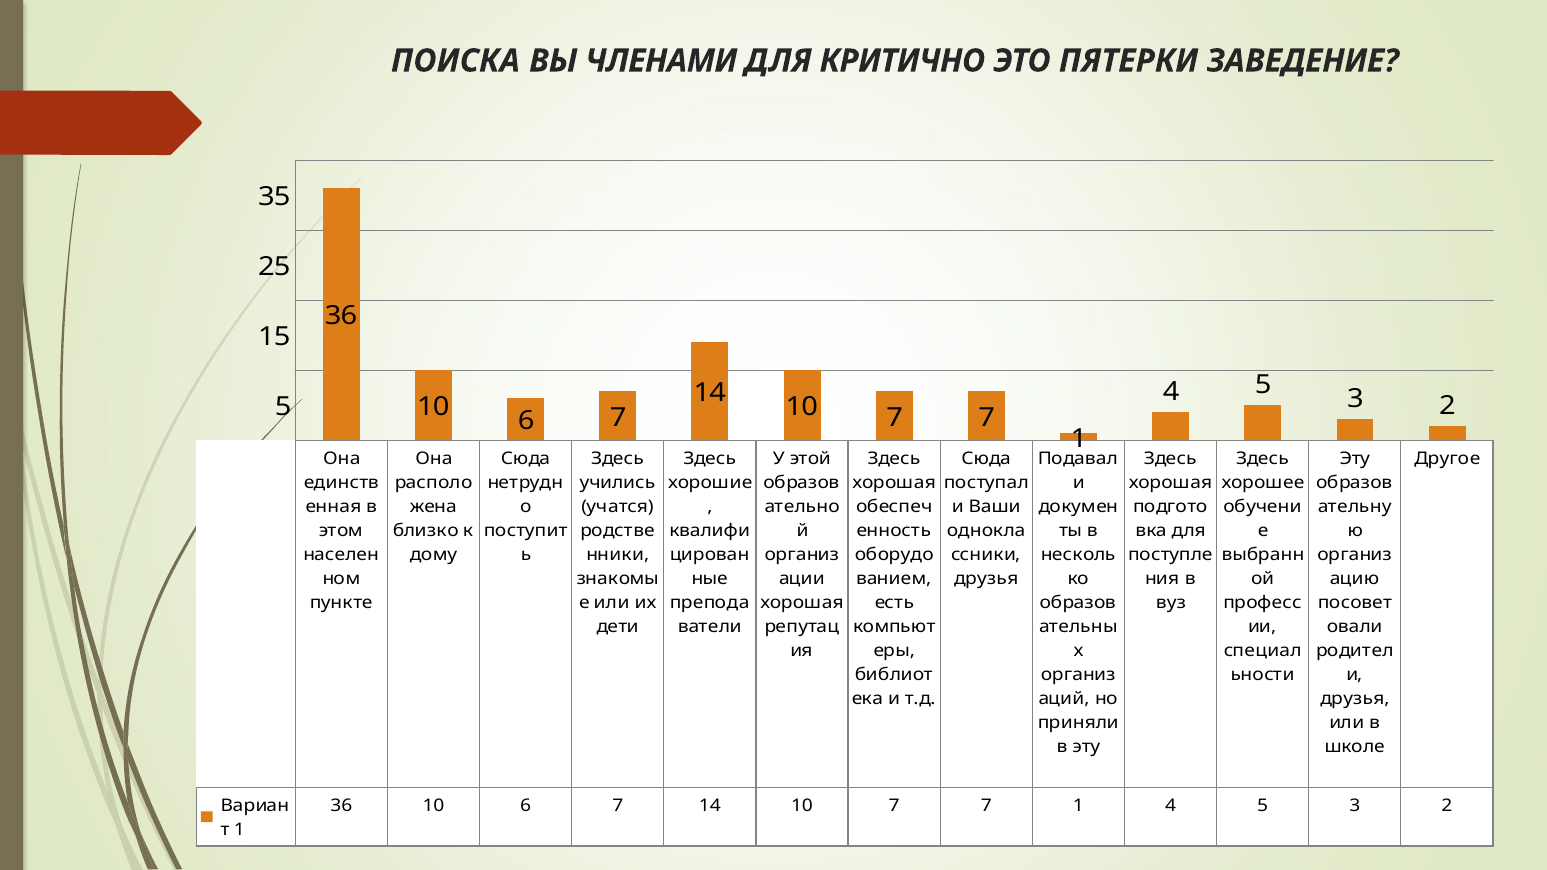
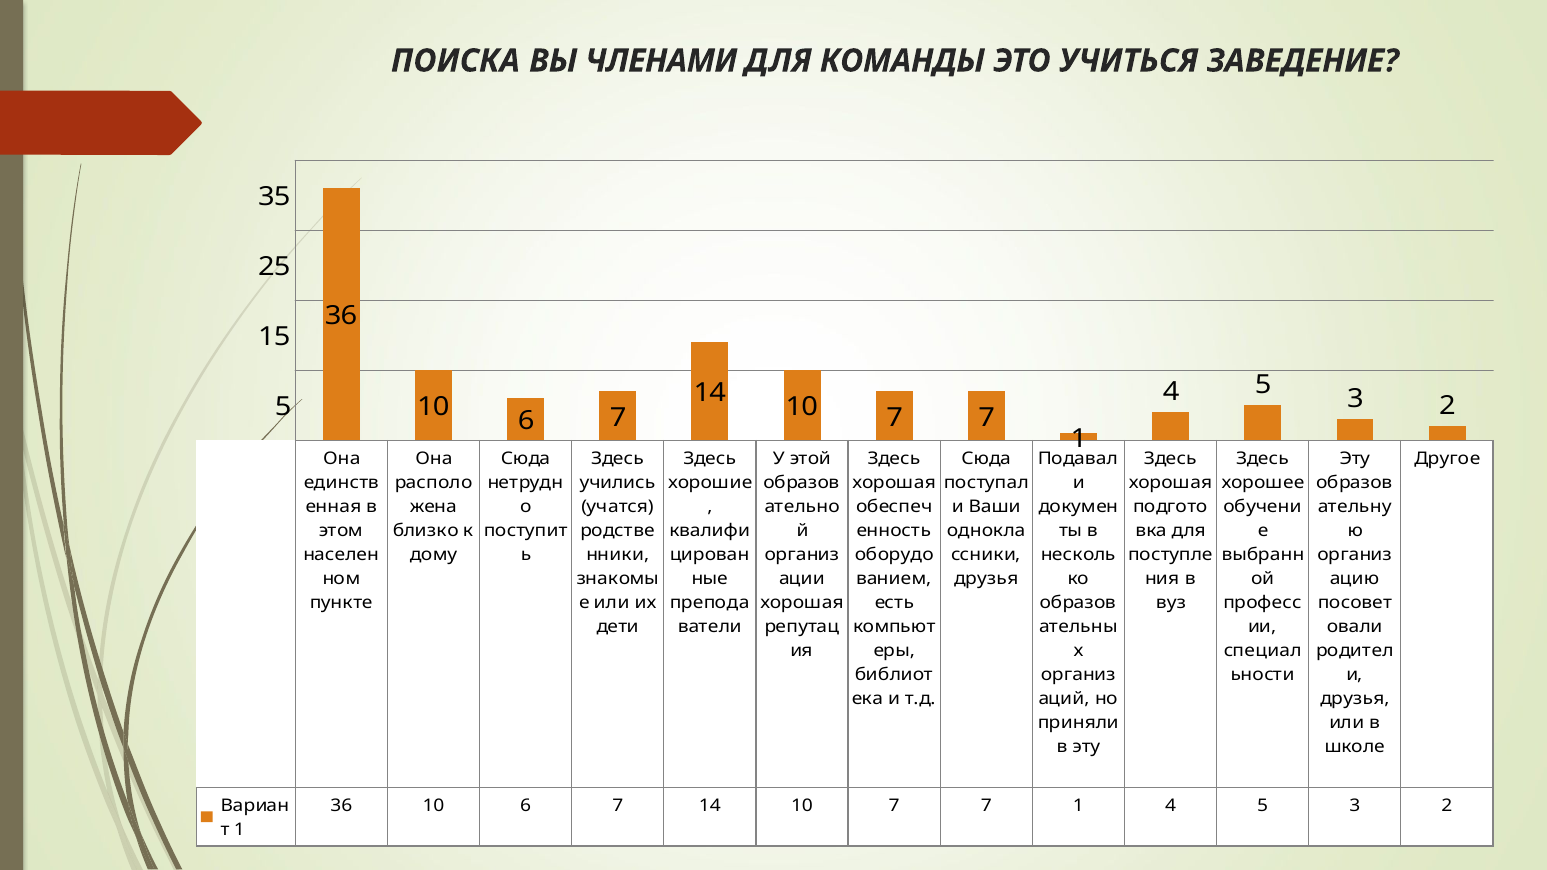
КРИТИЧНО: КРИТИЧНО -> КОМАНДЫ (902, 61)
ПЯТЕРКИ: ПЯТЕРКИ -> УЧИТЬСЯ (1129, 61)
